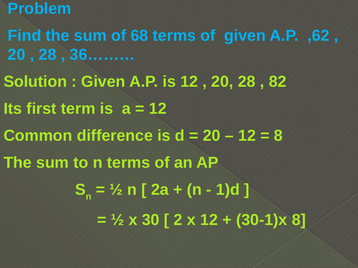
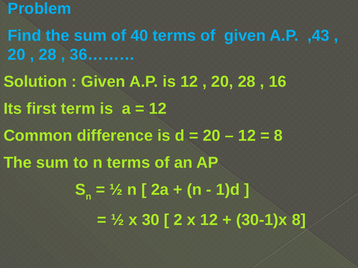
68: 68 -> 40 (139, 36)
,62: ,62 -> ,43 (318, 36)
82: 82 -> 16 (278, 82)
